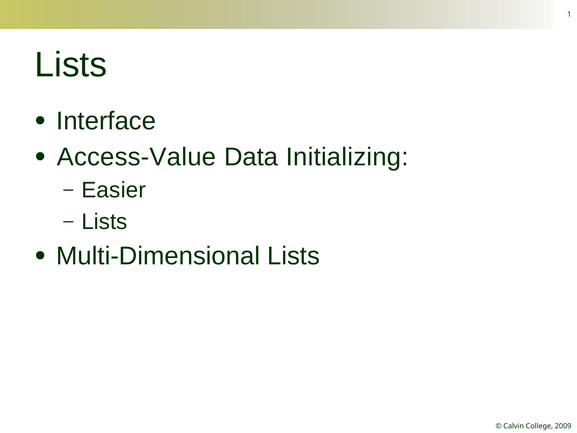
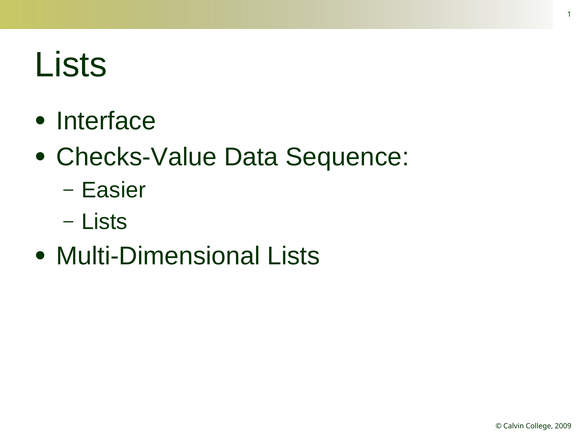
Access-Value: Access-Value -> Checks-Value (137, 157)
Initializing: Initializing -> Sequence (347, 157)
